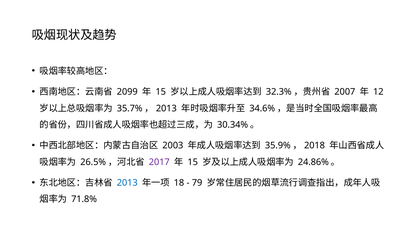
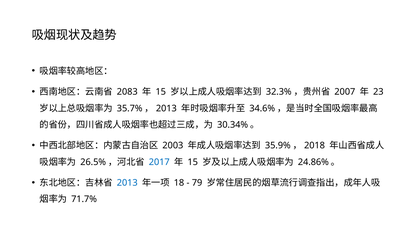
2099: 2099 -> 2083 (127, 92)
12: 12 -> 23 (378, 92)
2017 colour: purple -> blue (159, 162)
71.8%: 71.8% -> 71.7% (84, 199)
